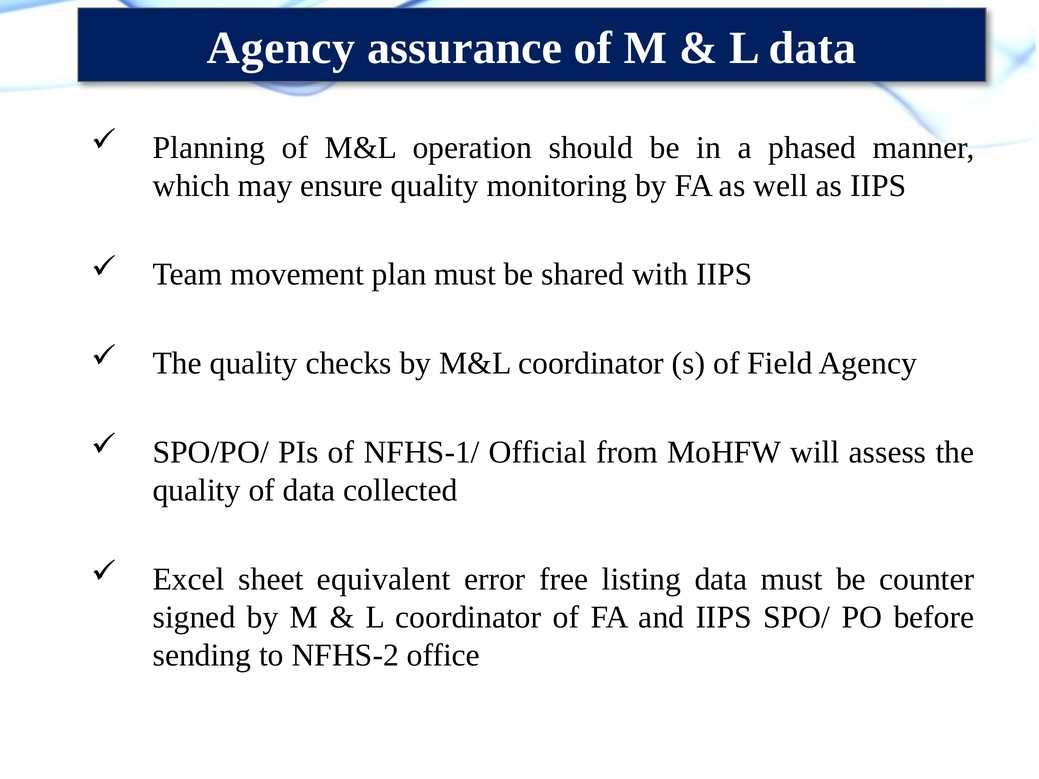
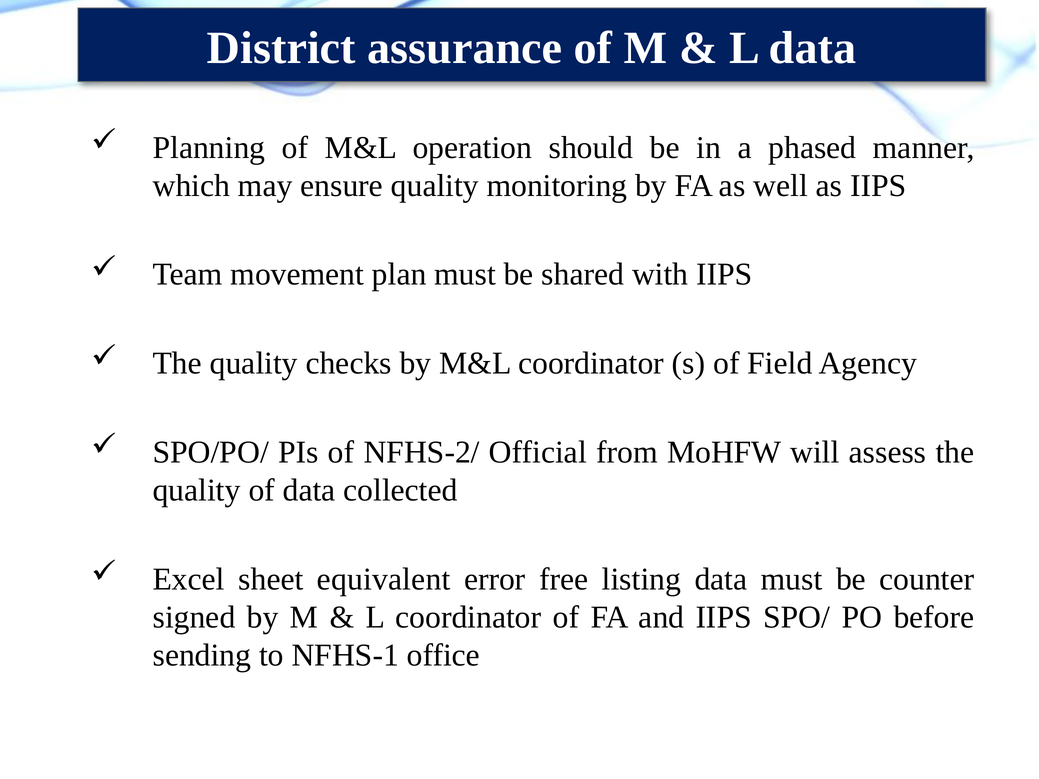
Agency: Agency -> District (281, 48)
NFHS-1/: NFHS-1/ -> NFHS-2/ (422, 452)
NFHS-2: NFHS-2 -> NFHS-1 (345, 655)
